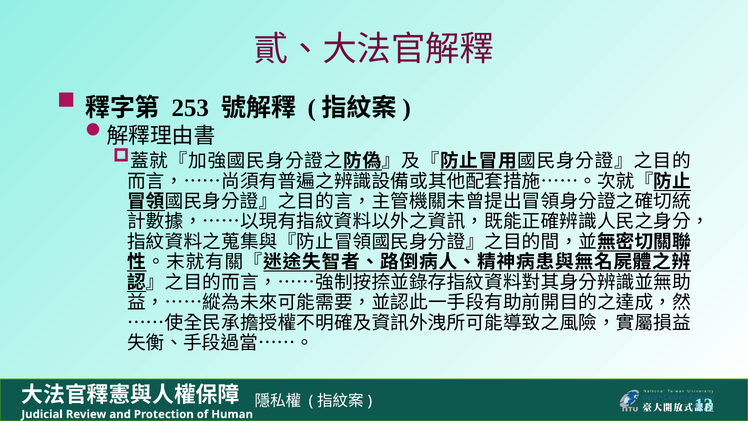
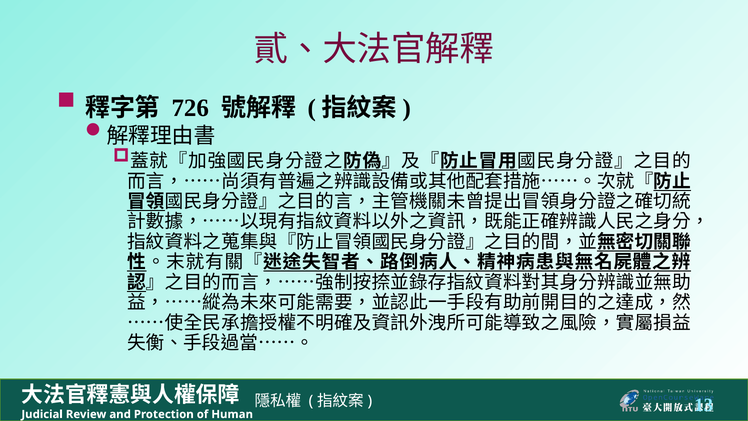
253: 253 -> 726 (190, 108)
